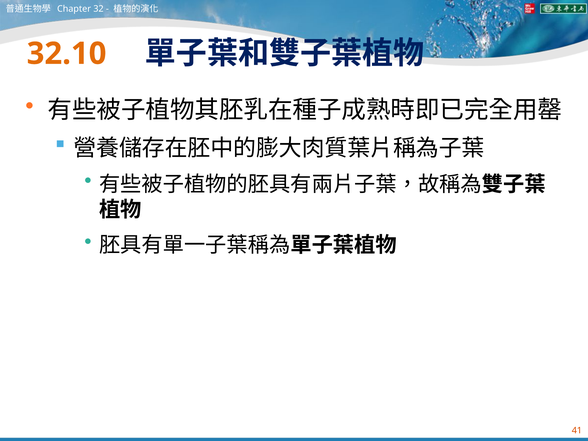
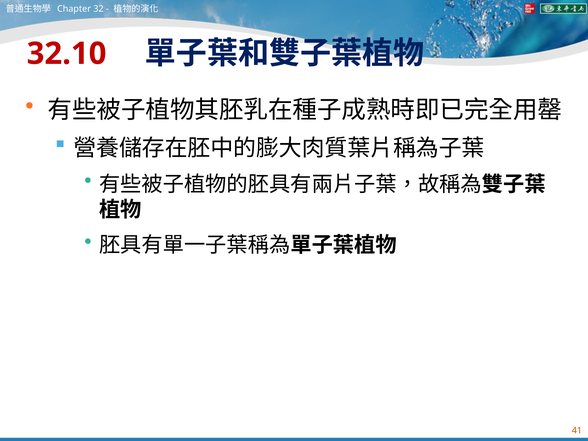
32.10 colour: orange -> red (67, 54)
